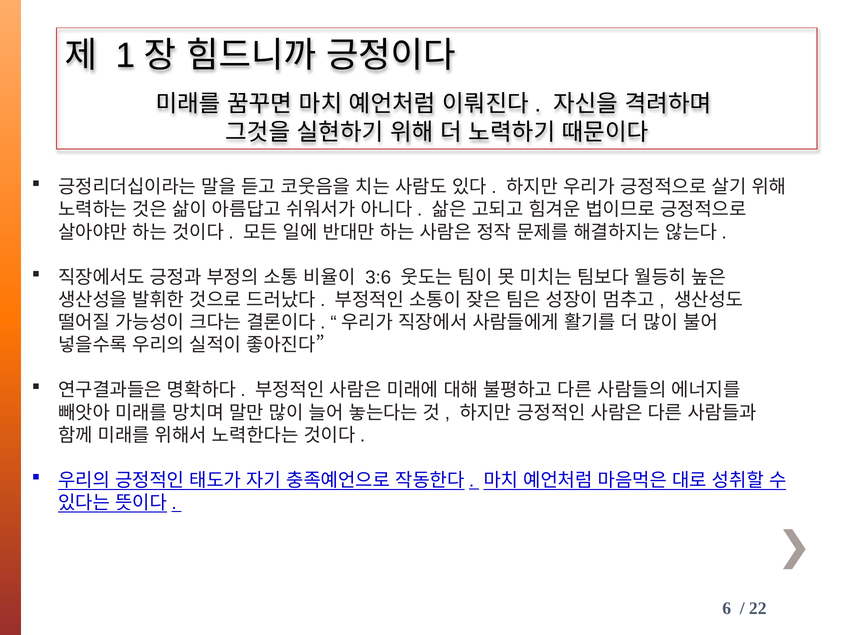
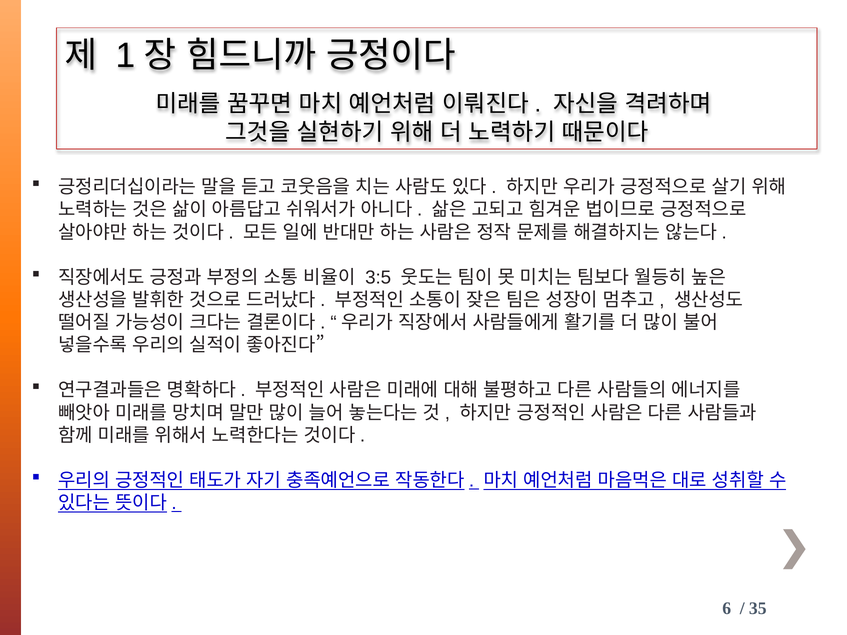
3:6: 3:6 -> 3:5 (378, 278)
22: 22 -> 35 (758, 609)
